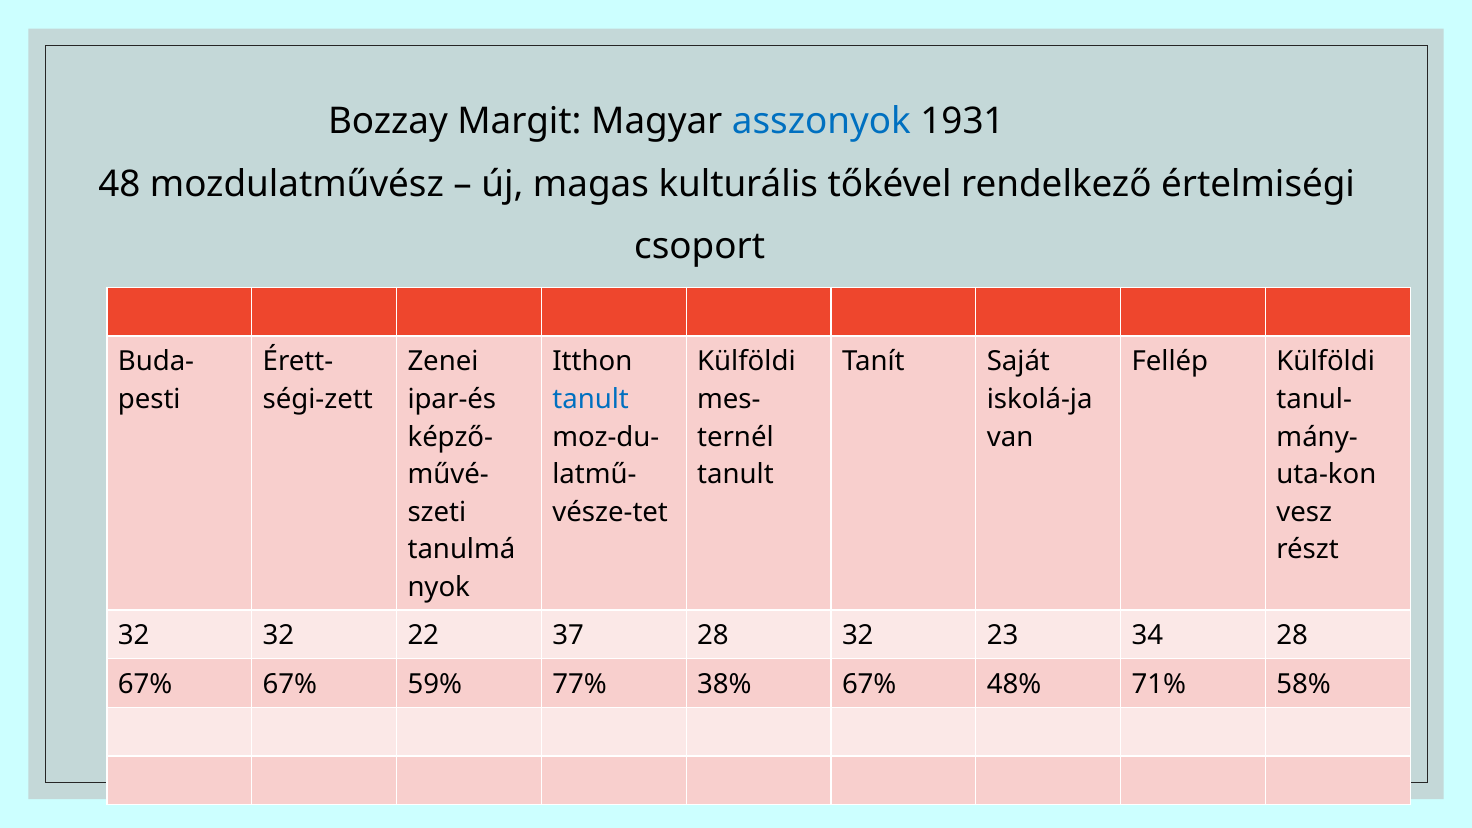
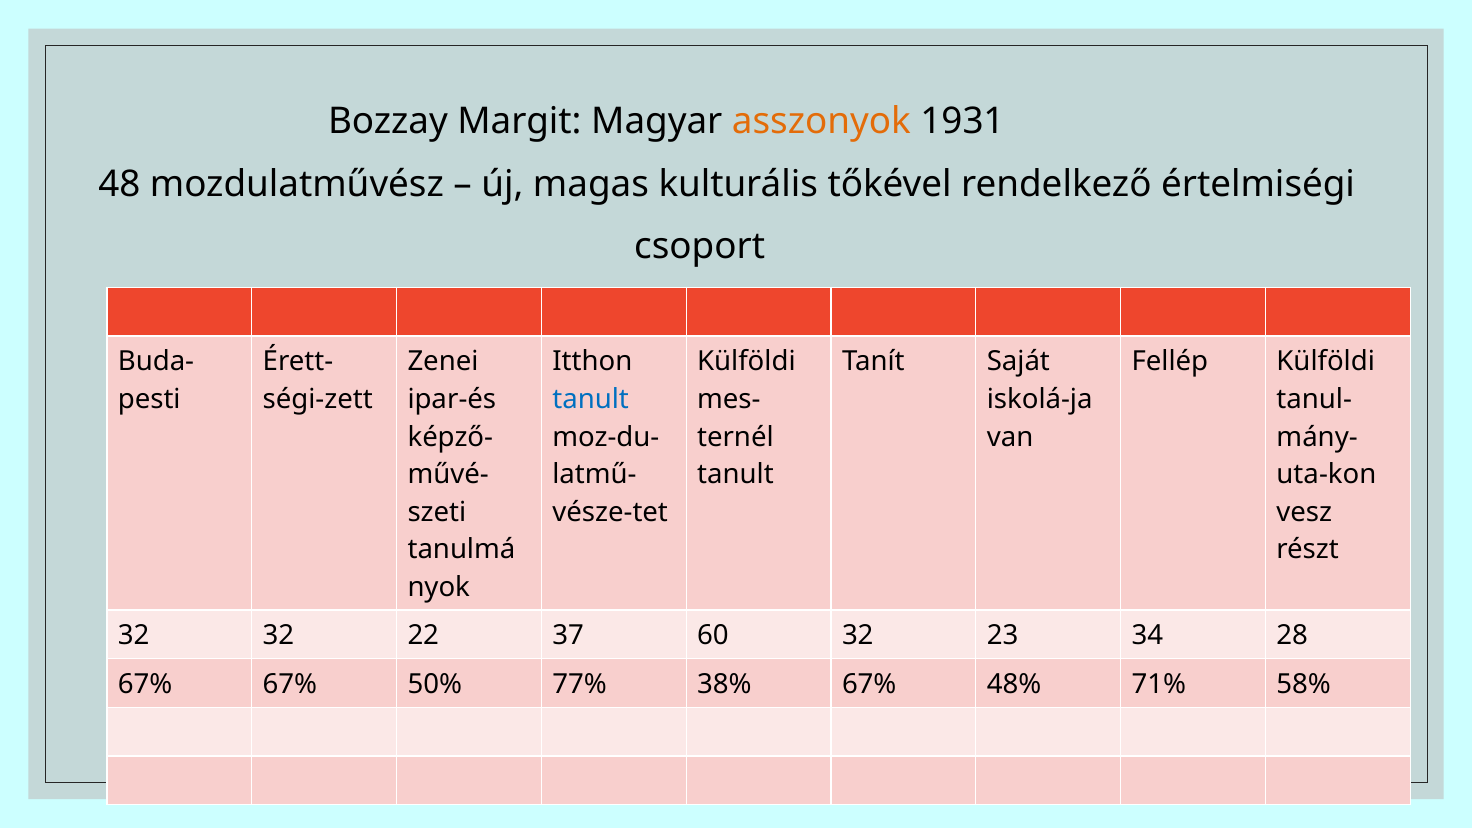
asszonyok colour: blue -> orange (821, 122)
37 28: 28 -> 60 (713, 636)
59%: 59% -> 50% (435, 684)
